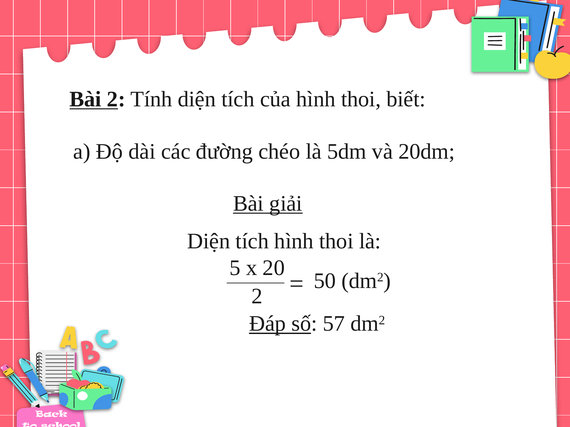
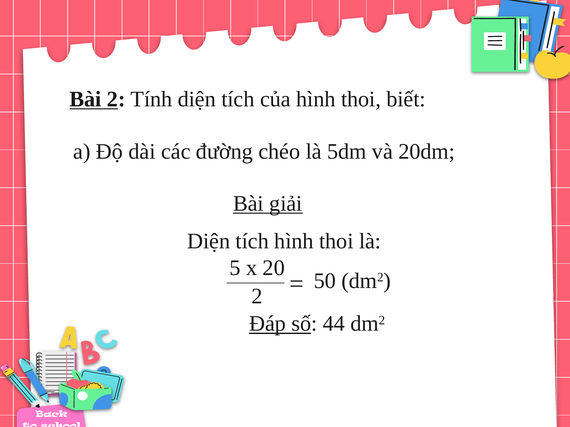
57: 57 -> 44 (334, 324)
